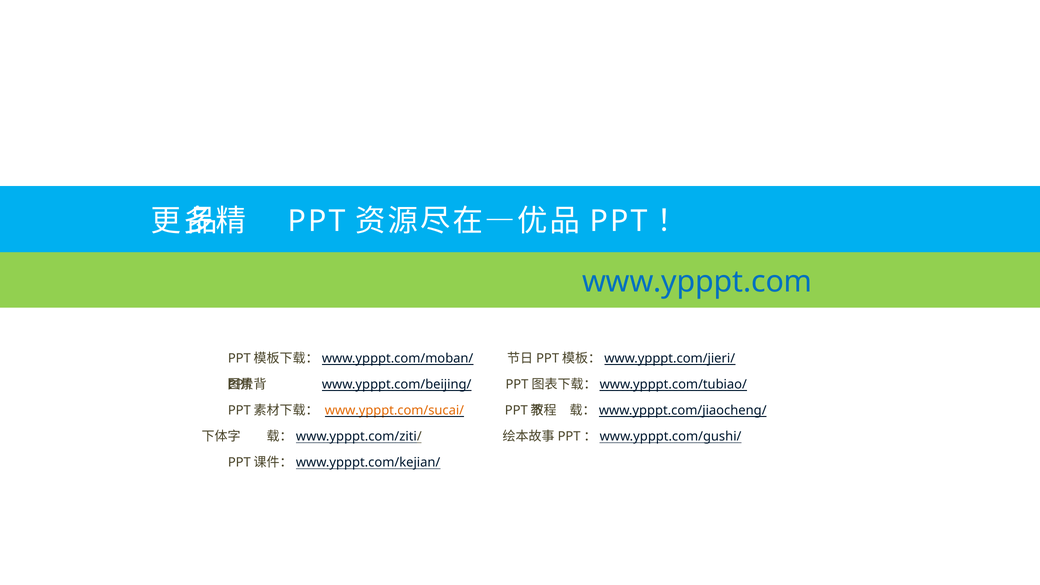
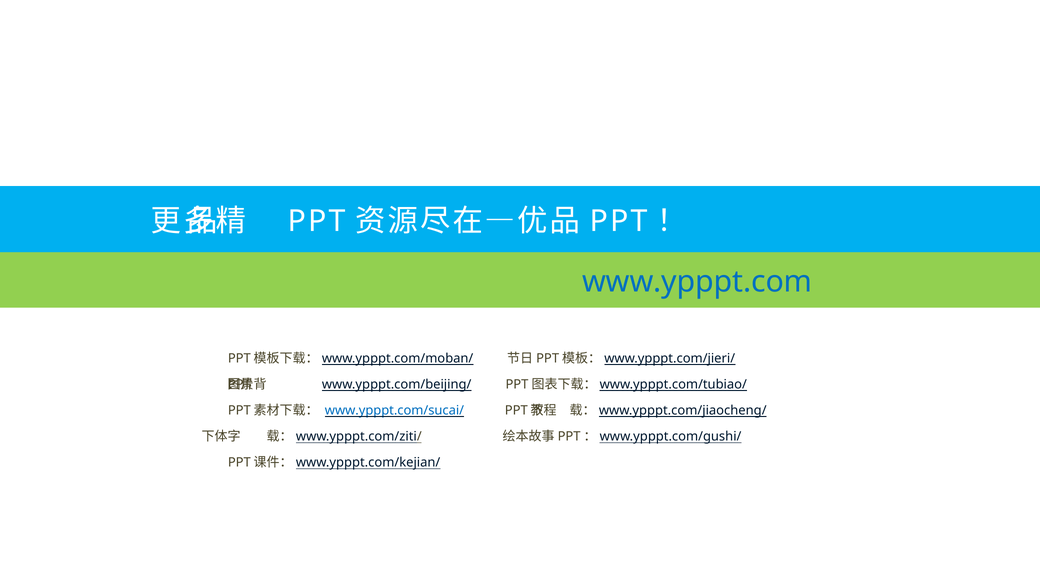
www.ypppt.com/sucai/ colour: orange -> blue (394, 411)
